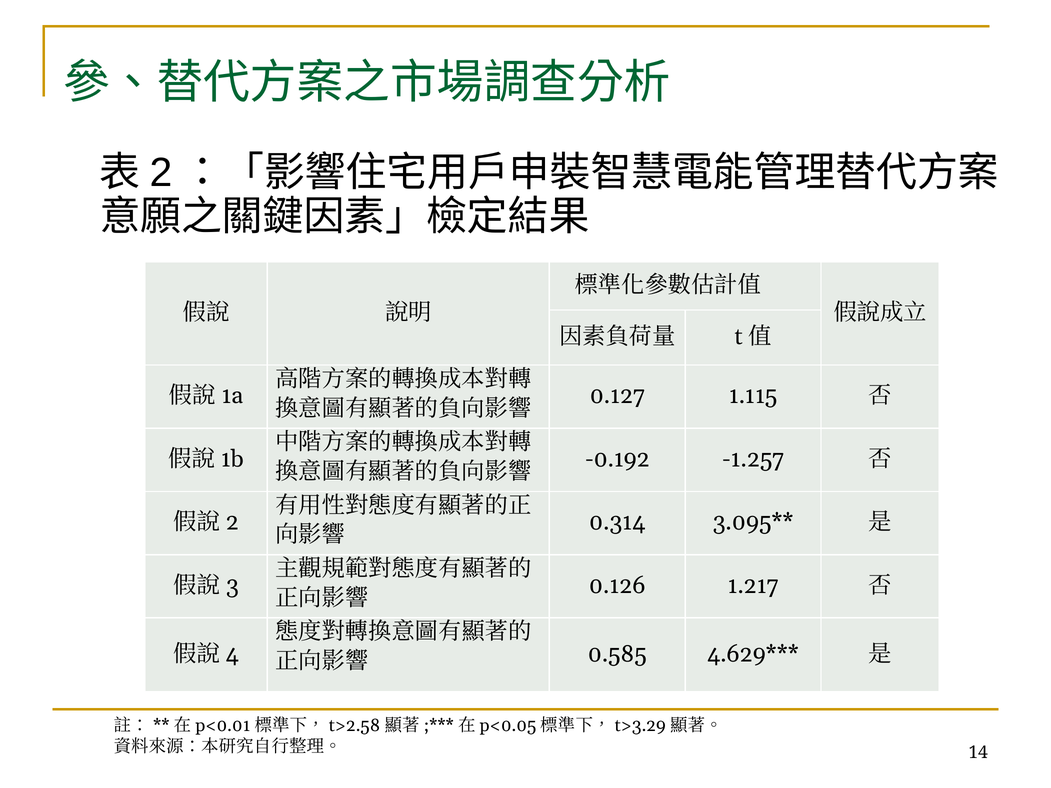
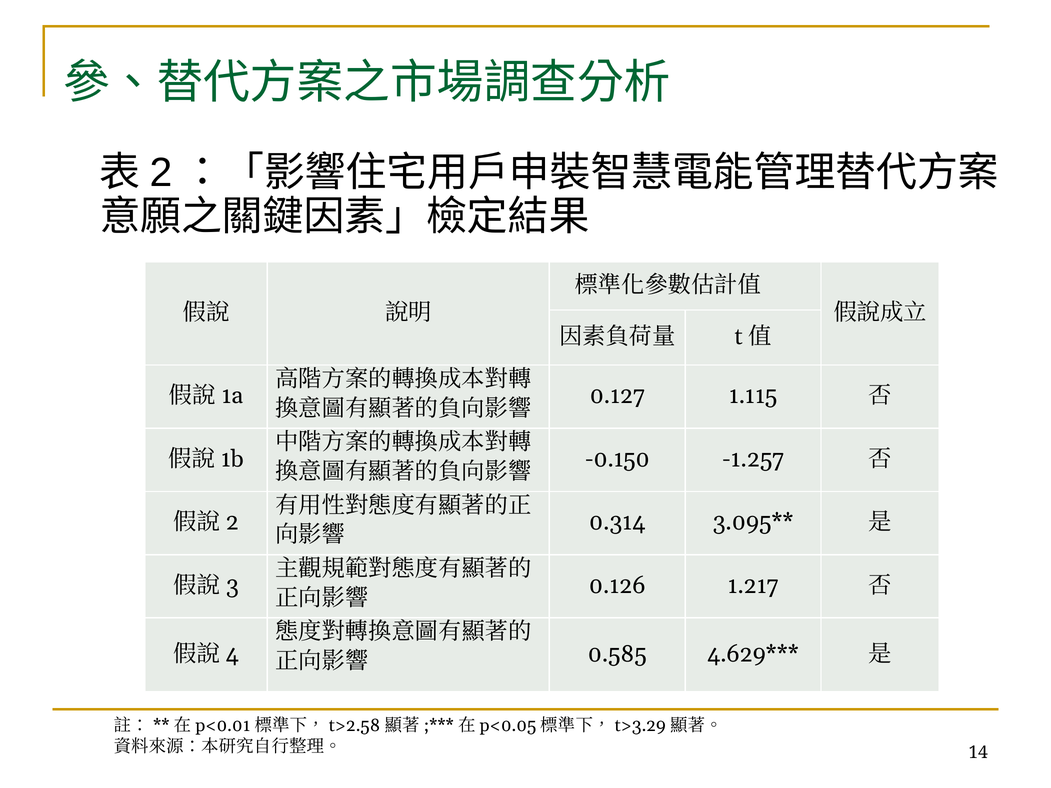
-0.192: -0.192 -> -0.150 (617, 459)
